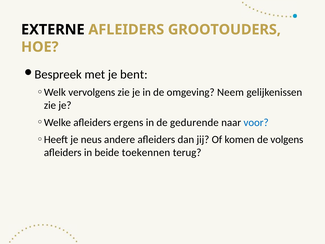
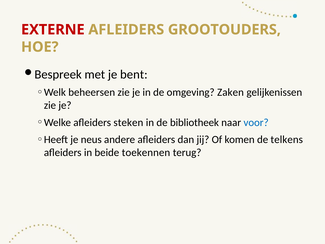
EXTERNE colour: black -> red (53, 30)
vervolgens: vervolgens -> beheersen (92, 92)
Neem: Neem -> Zaken (230, 92)
ergens: ergens -> steken (128, 122)
gedurende: gedurende -> bibliotheek (194, 122)
volgens: volgens -> telkens (287, 139)
